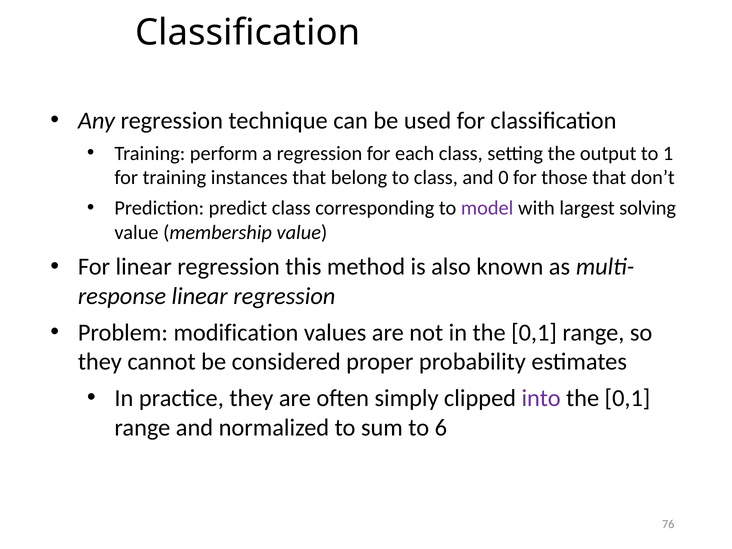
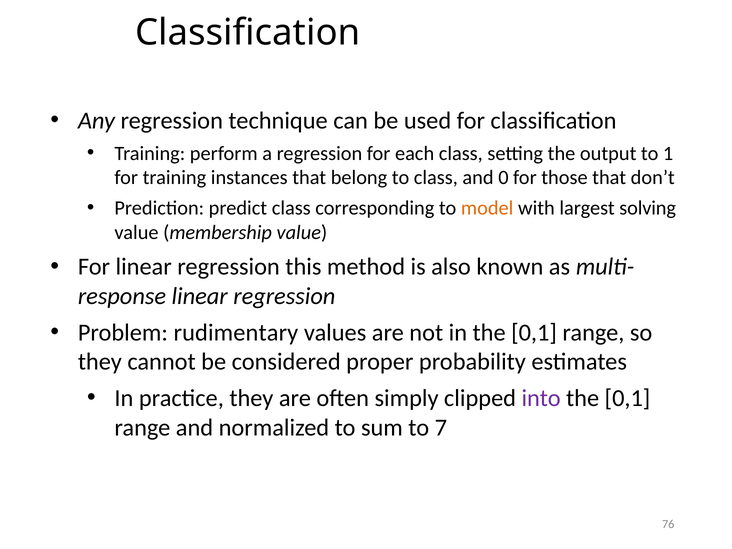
model colour: purple -> orange (487, 208)
modification: modification -> rudimentary (236, 333)
6: 6 -> 7 (441, 427)
